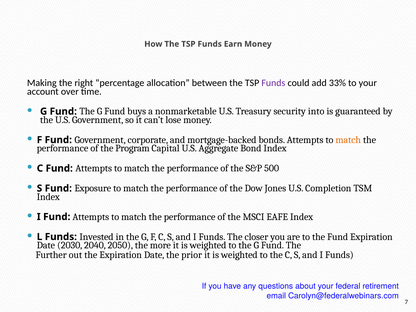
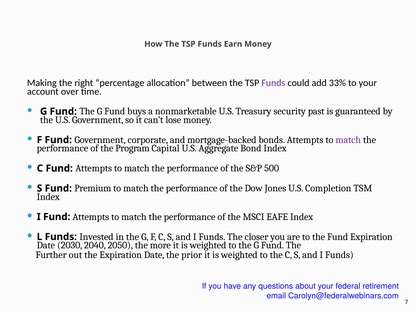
into: into -> past (316, 111)
match colour: orange -> purple (348, 140)
Exposure: Exposure -> Premium (93, 188)
